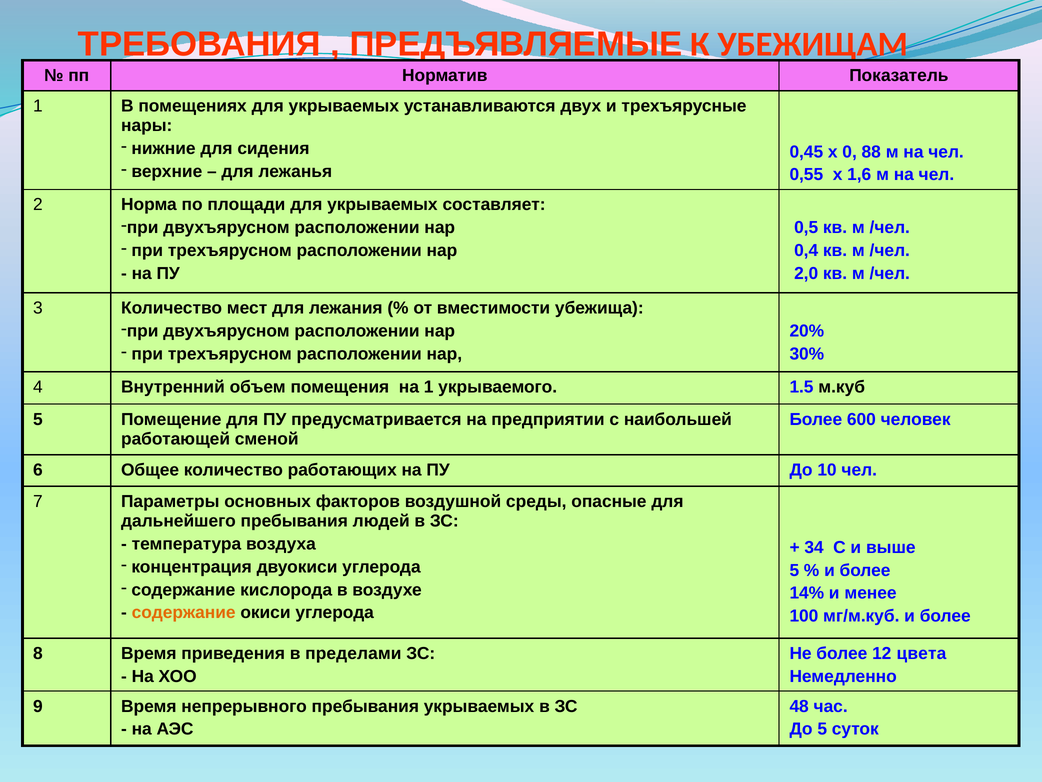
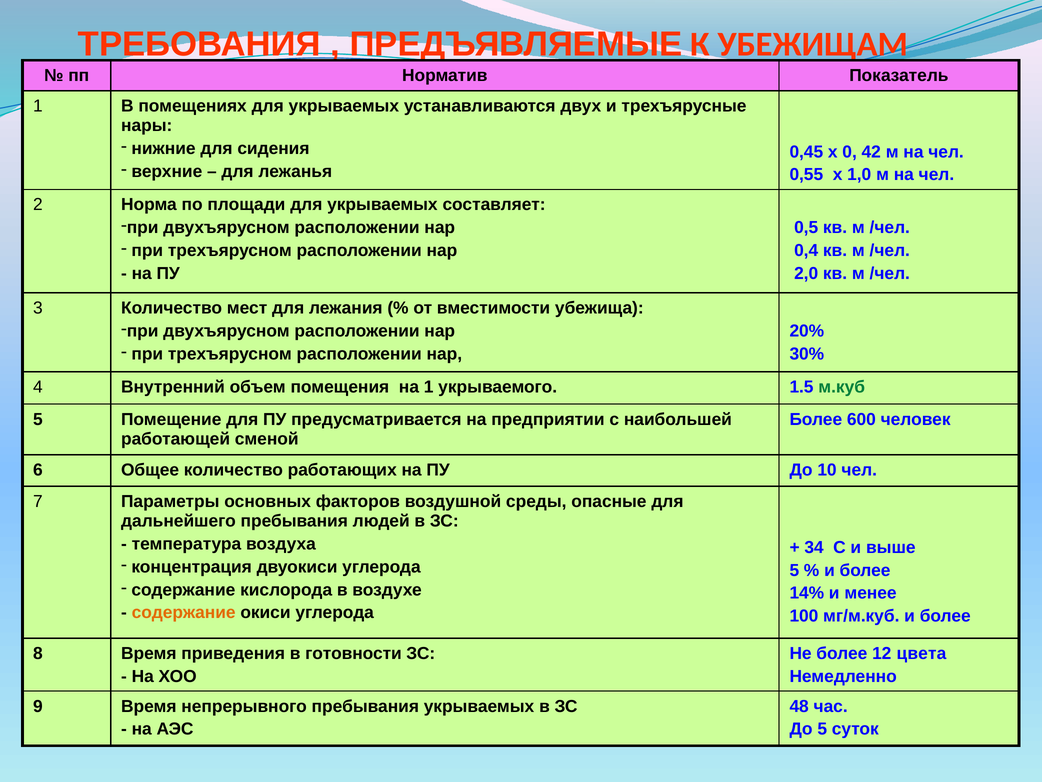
88: 88 -> 42 (871, 152)
1,6: 1,6 -> 1,0 (859, 175)
м.куб colour: black -> green (842, 387)
пределами: пределами -> готовности (353, 653)
